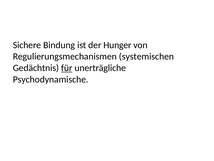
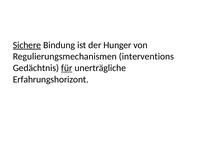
Sichere underline: none -> present (27, 45)
systemischen: systemischen -> interventions (146, 56)
Psychodynamische: Psychodynamische -> Erfahrungshorizont (51, 79)
